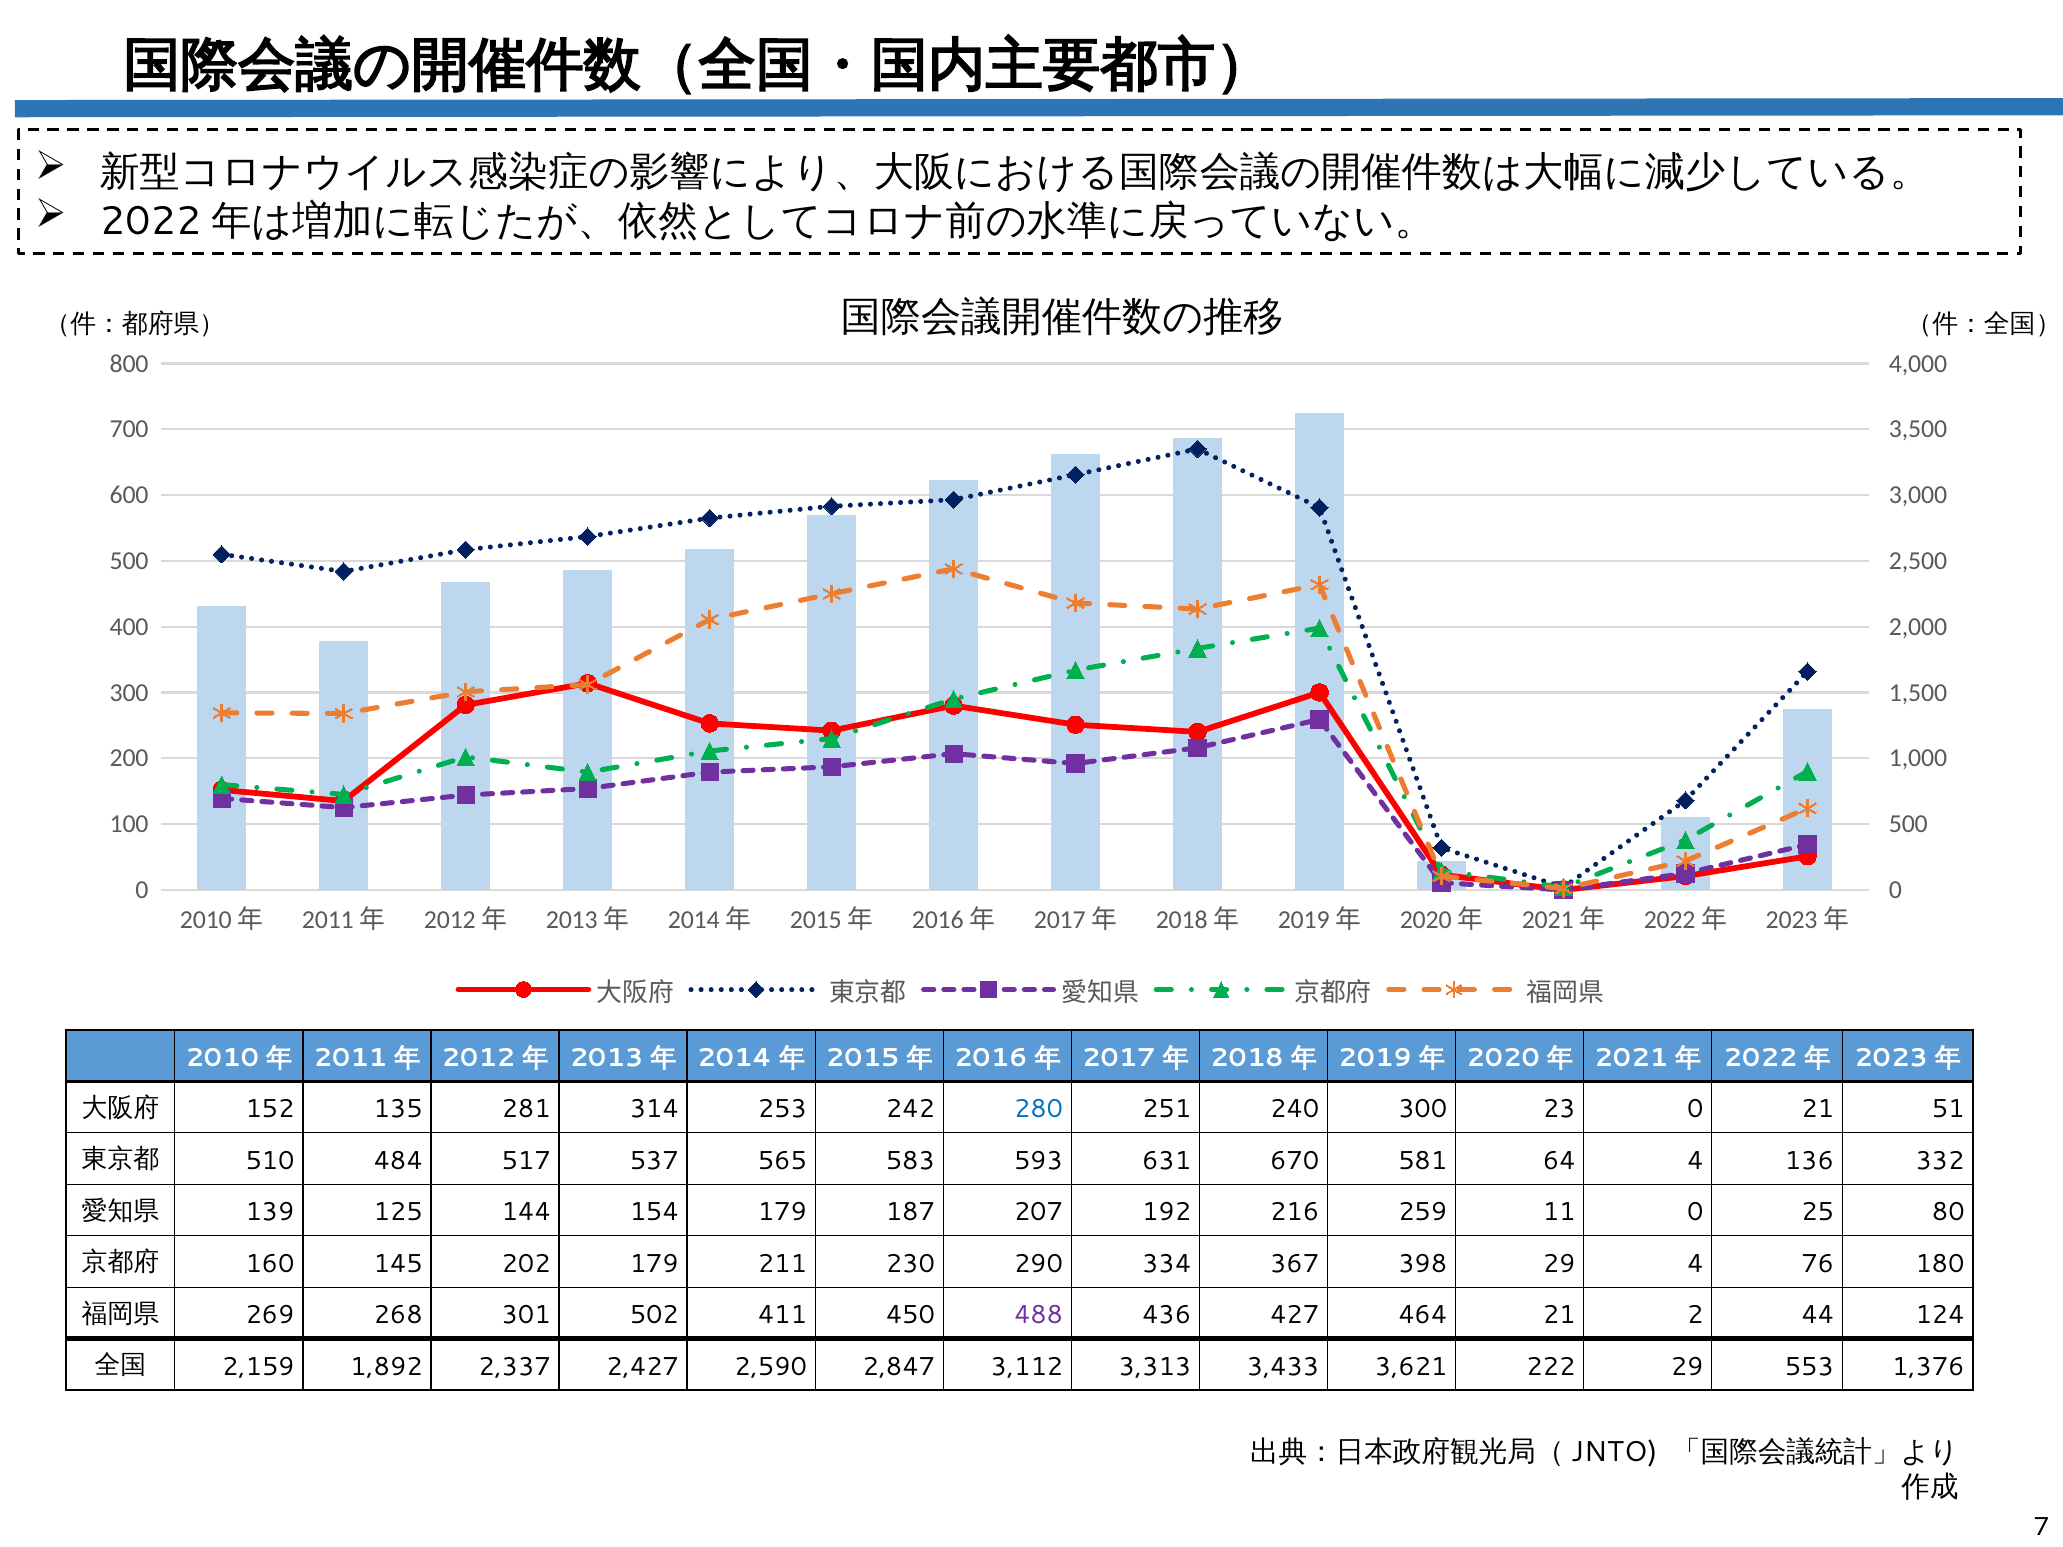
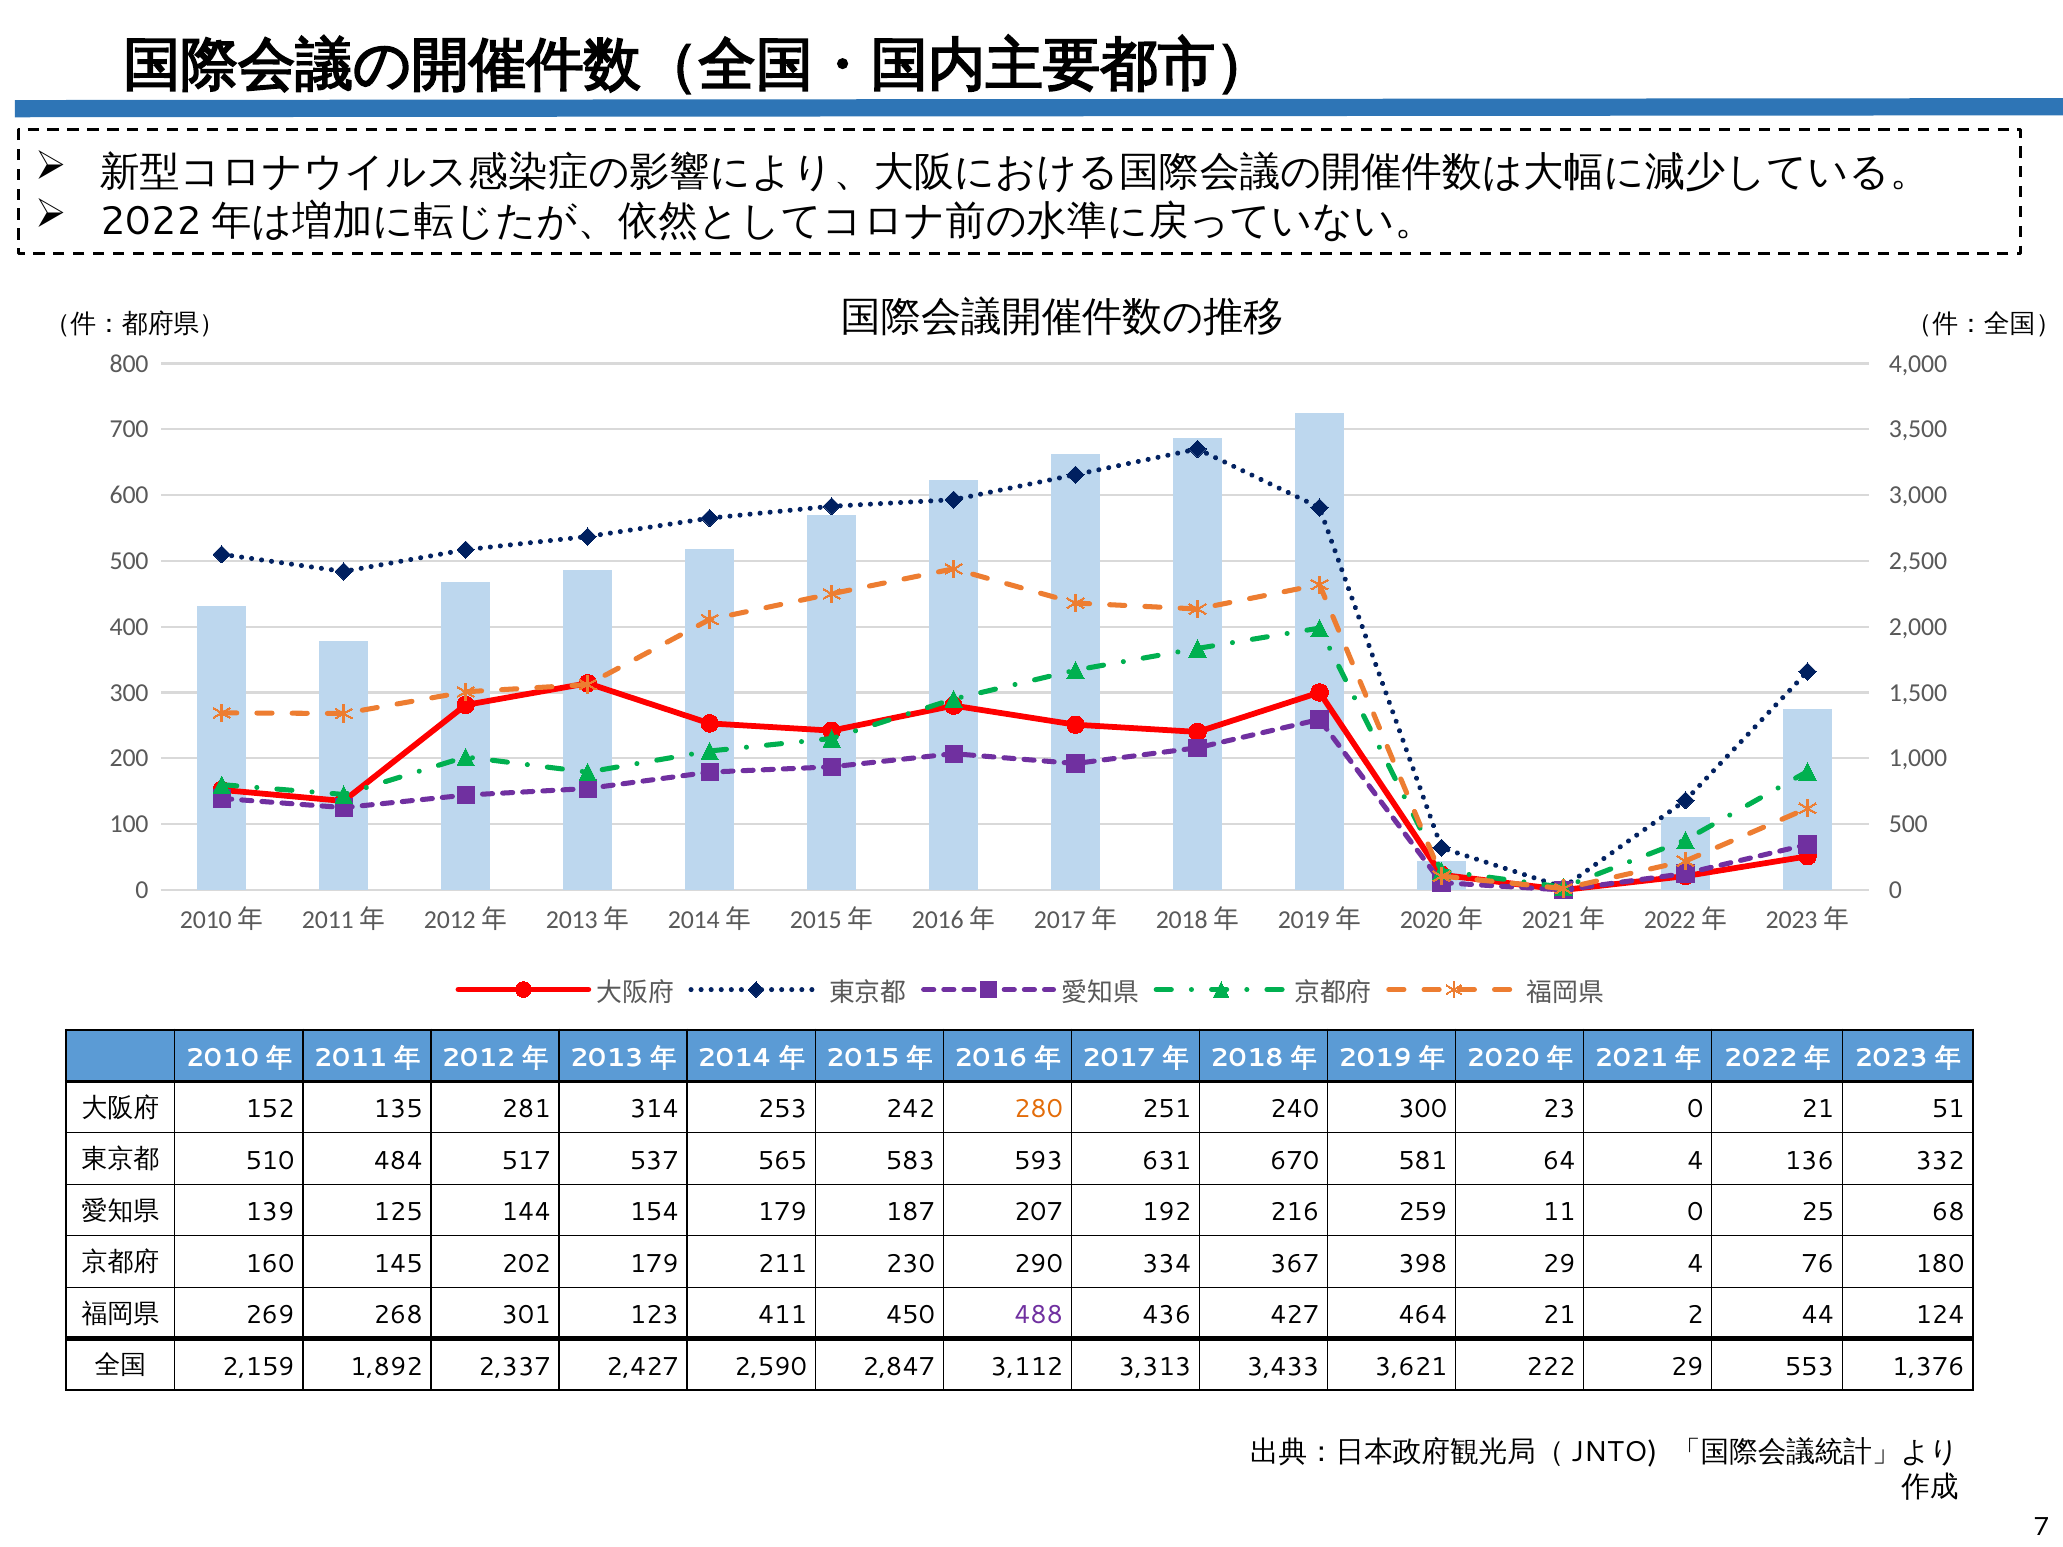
280 colour: blue -> orange (1039, 1109)
80: 80 -> 68 (1948, 1212)
502: 502 -> 123 (654, 1315)
